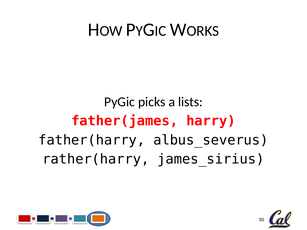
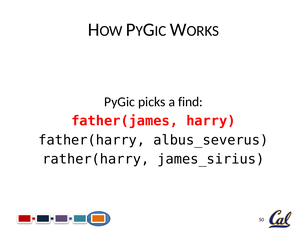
lists: lists -> find (190, 102)
